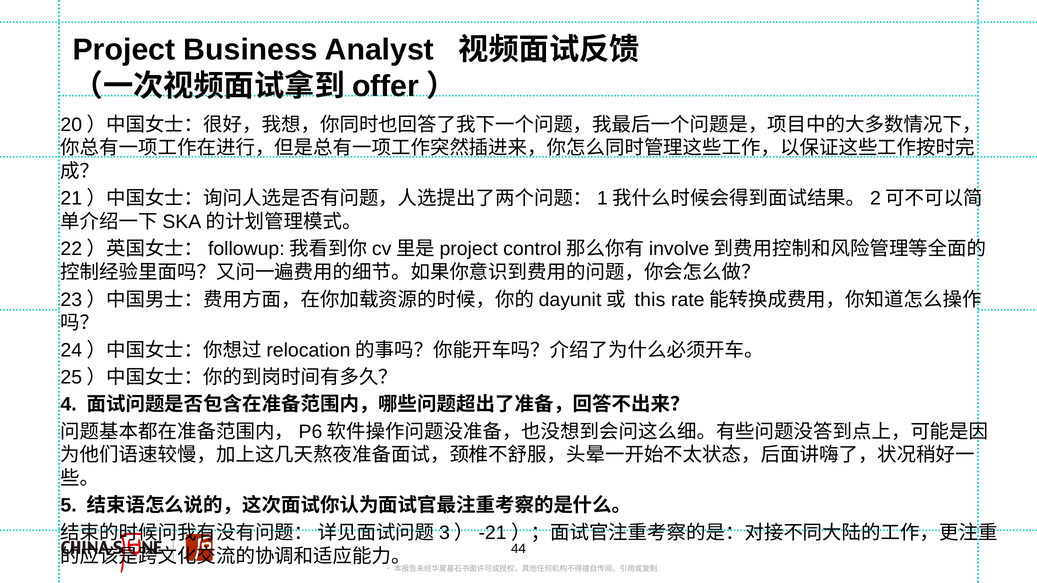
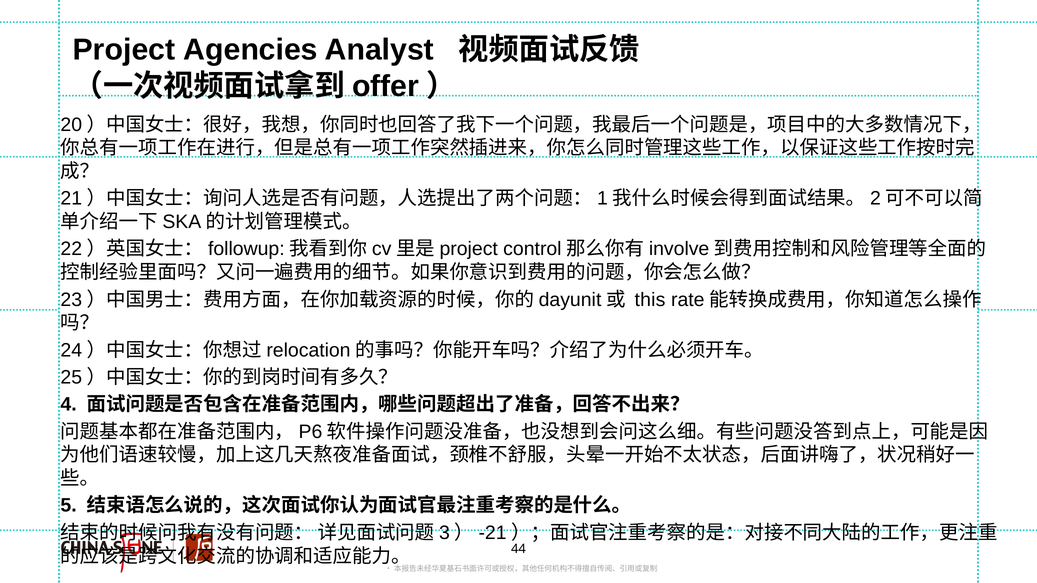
Business: Business -> Agencies (251, 50)
